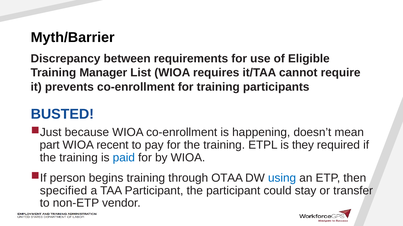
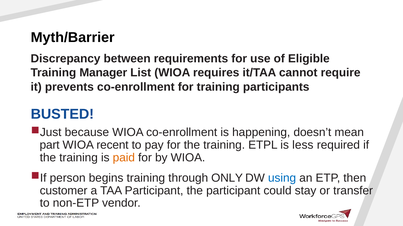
they: they -> less (303, 145)
paid colour: blue -> orange (124, 158)
OTAA: OTAA -> ONLY (227, 178)
specified: specified -> customer (64, 191)
